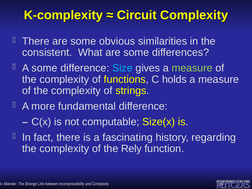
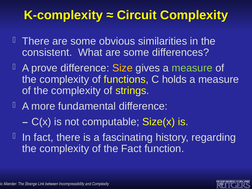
A some: some -> prove (44, 68)
Size colour: light blue -> yellow (122, 68)
the Rely: Rely -> Fact (131, 149)
